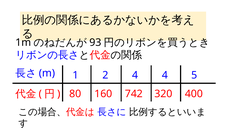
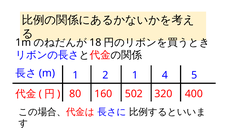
93: 93 -> 18 (95, 42)
2 4: 4 -> 1 (135, 75)
742: 742 -> 502 (134, 94)
